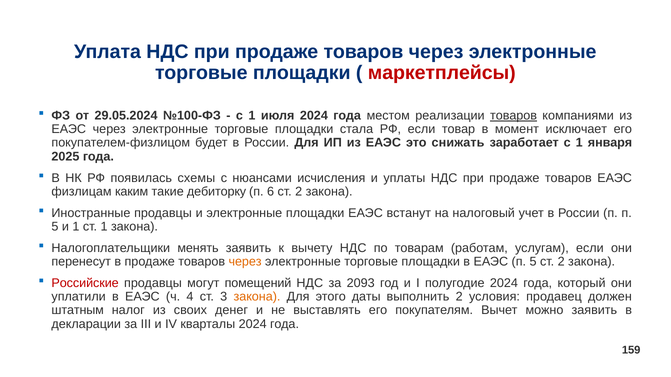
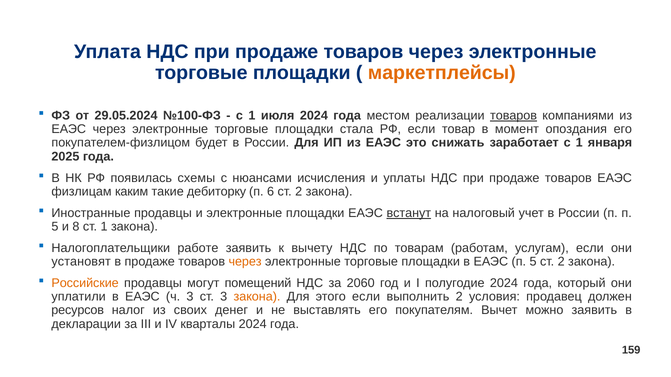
маркетплейсы colour: red -> orange (442, 73)
исключает: исключает -> опоздания (576, 129)
встанут underline: none -> present (409, 213)
и 1: 1 -> 8 (76, 227)
менять: менять -> работе (198, 248)
перенесут: перенесут -> установят (81, 262)
Российские colour: red -> orange (85, 283)
2093: 2093 -> 2060 (361, 283)
ч 4: 4 -> 3 (190, 297)
этого даты: даты -> если (366, 297)
штатным: штатным -> ресурсов (78, 311)
